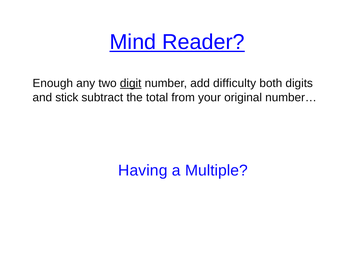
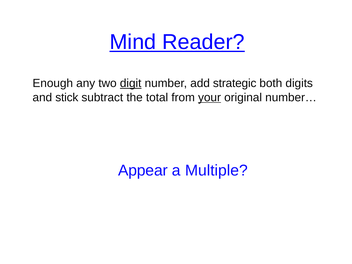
difficulty: difficulty -> strategic (235, 83)
your underline: none -> present (210, 97)
Having: Having -> Appear (143, 170)
